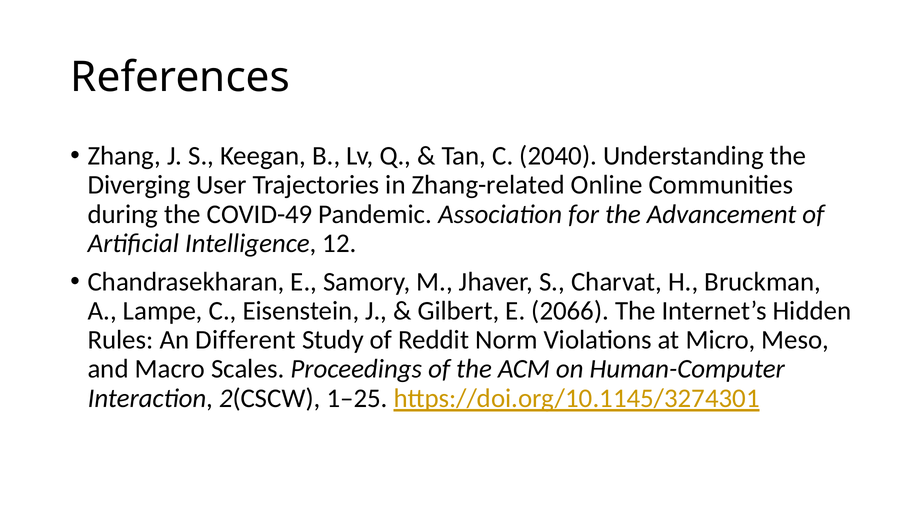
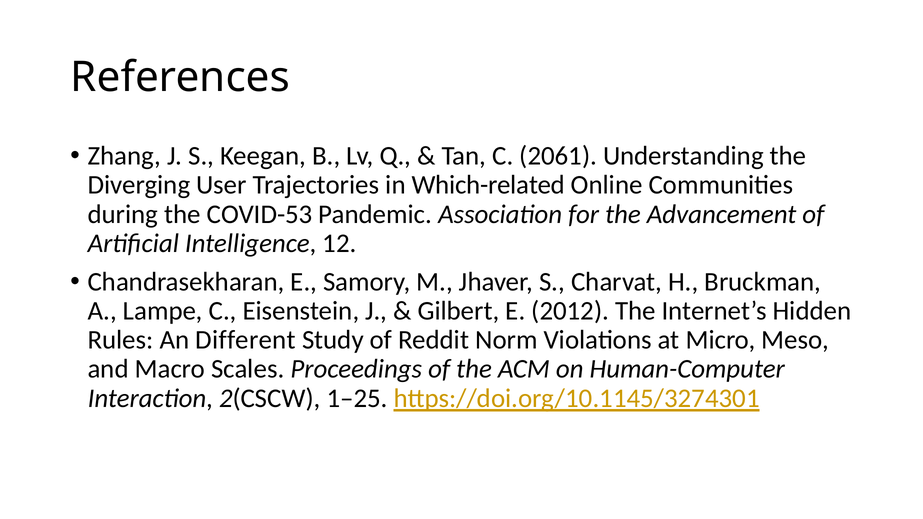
2040: 2040 -> 2061 (558, 156)
Zhang-related: Zhang-related -> Which-related (488, 185)
COVID-49: COVID-49 -> COVID-53 (260, 214)
2066: 2066 -> 2012 (570, 311)
